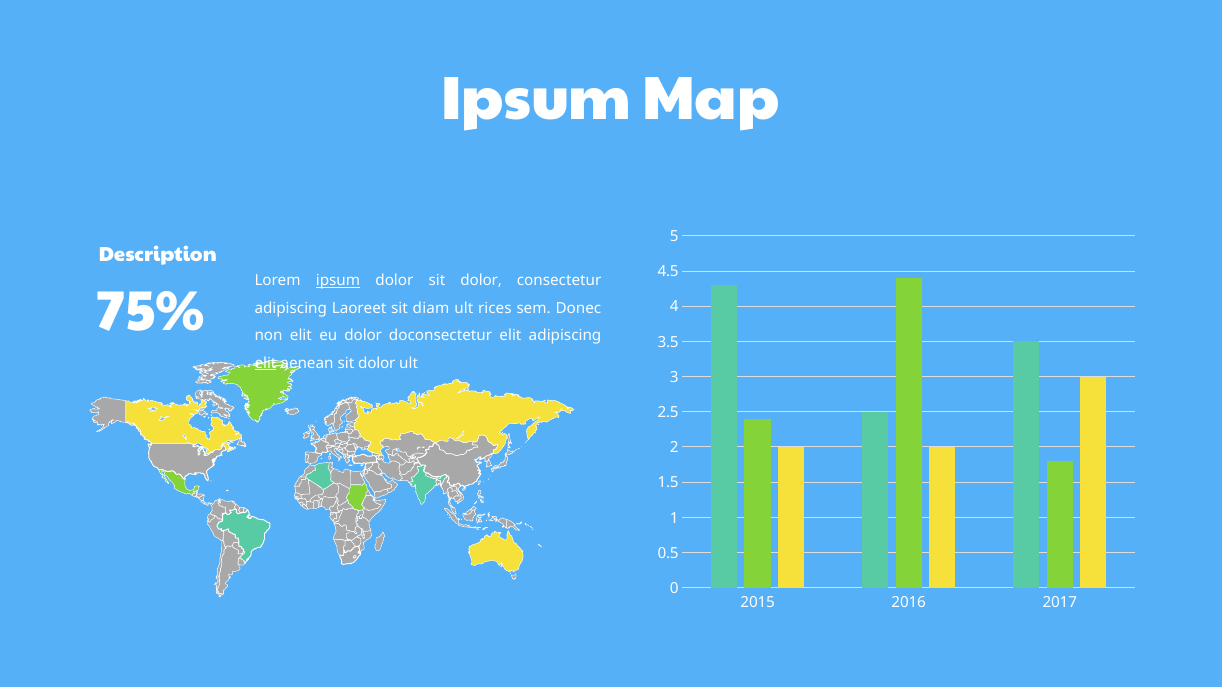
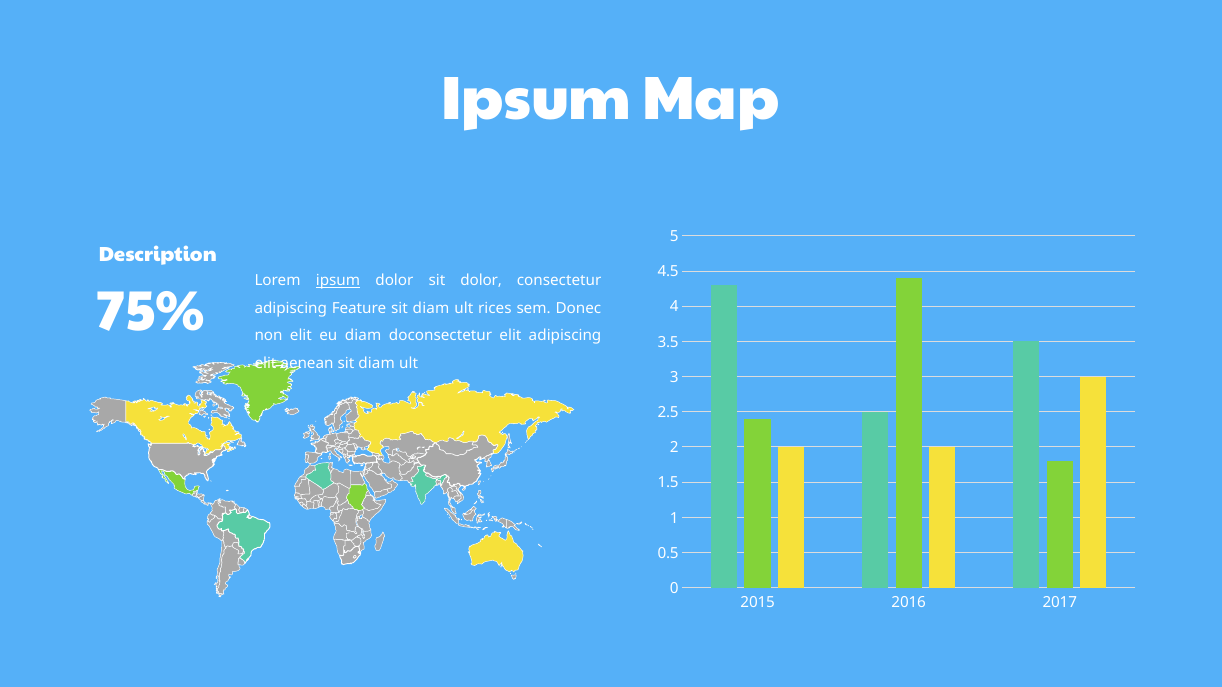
Laoreet: Laoreet -> Feature (359, 308)
eu dolor: dolor -> diam (363, 336)
elit underline: present -> none (266, 363)
aenean sit dolor: dolor -> diam (377, 363)
